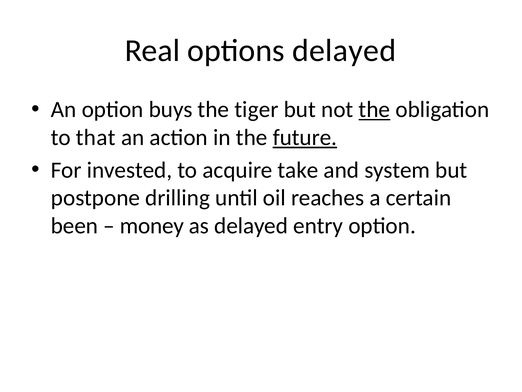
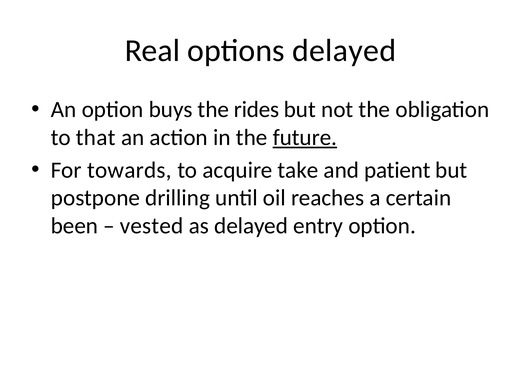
tiger: tiger -> rides (257, 110)
the underline: present -> none (374, 110)
invested: invested -> towards (129, 170)
system: system -> patient (397, 170)
money: money -> vested (152, 226)
